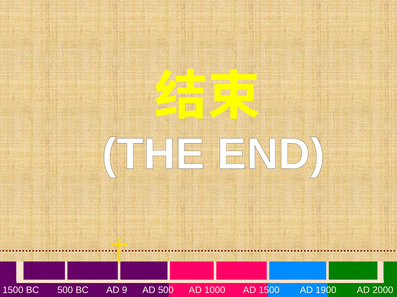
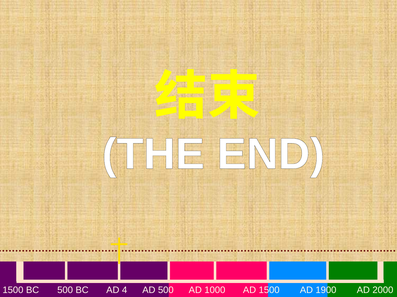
9: 9 -> 4 (125, 291)
